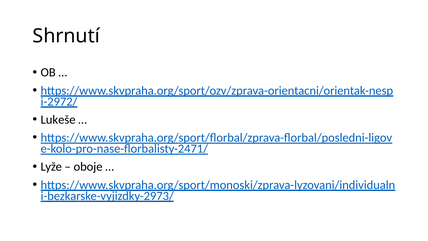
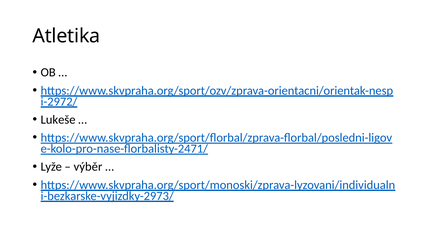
Shrnutí: Shrnutí -> Atletika (66, 36)
oboje: oboje -> výběr (88, 167)
